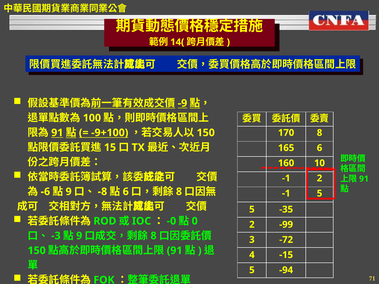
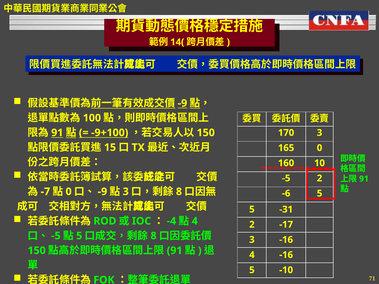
170 8: 8 -> 3 (320, 133)
165 6: 6 -> 0 (320, 148)
-1: -1 -> -5 (286, 178)
-6: -6 -> -7 (45, 192)
9: 9 -> 0 (69, 192)
-8: -8 -> -9 (102, 192)
6: 6 -> 3 (126, 192)
-1: -1 -> -6 (286, 194)
-35: -35 -> -31 (286, 210)
-0: -0 -> -4 (171, 221)
0: 0 -> 4 (195, 221)
-99: -99 -> -17 (286, 225)
-3: -3 -> -5 (56, 236)
9: 9 -> 5 (79, 236)
3 -72: -72 -> -16 (286, 240)
4 -15: -15 -> -16 (286, 255)
-94: -94 -> -10 (286, 270)
